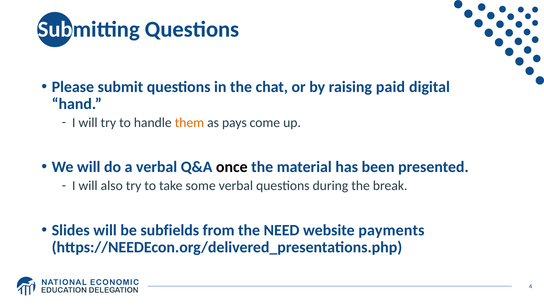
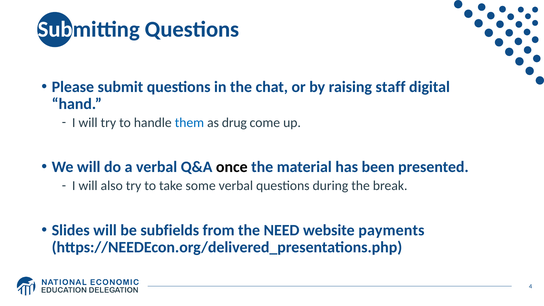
paid: paid -> staff (391, 87)
them colour: orange -> blue (189, 123)
pays: pays -> drug (234, 123)
